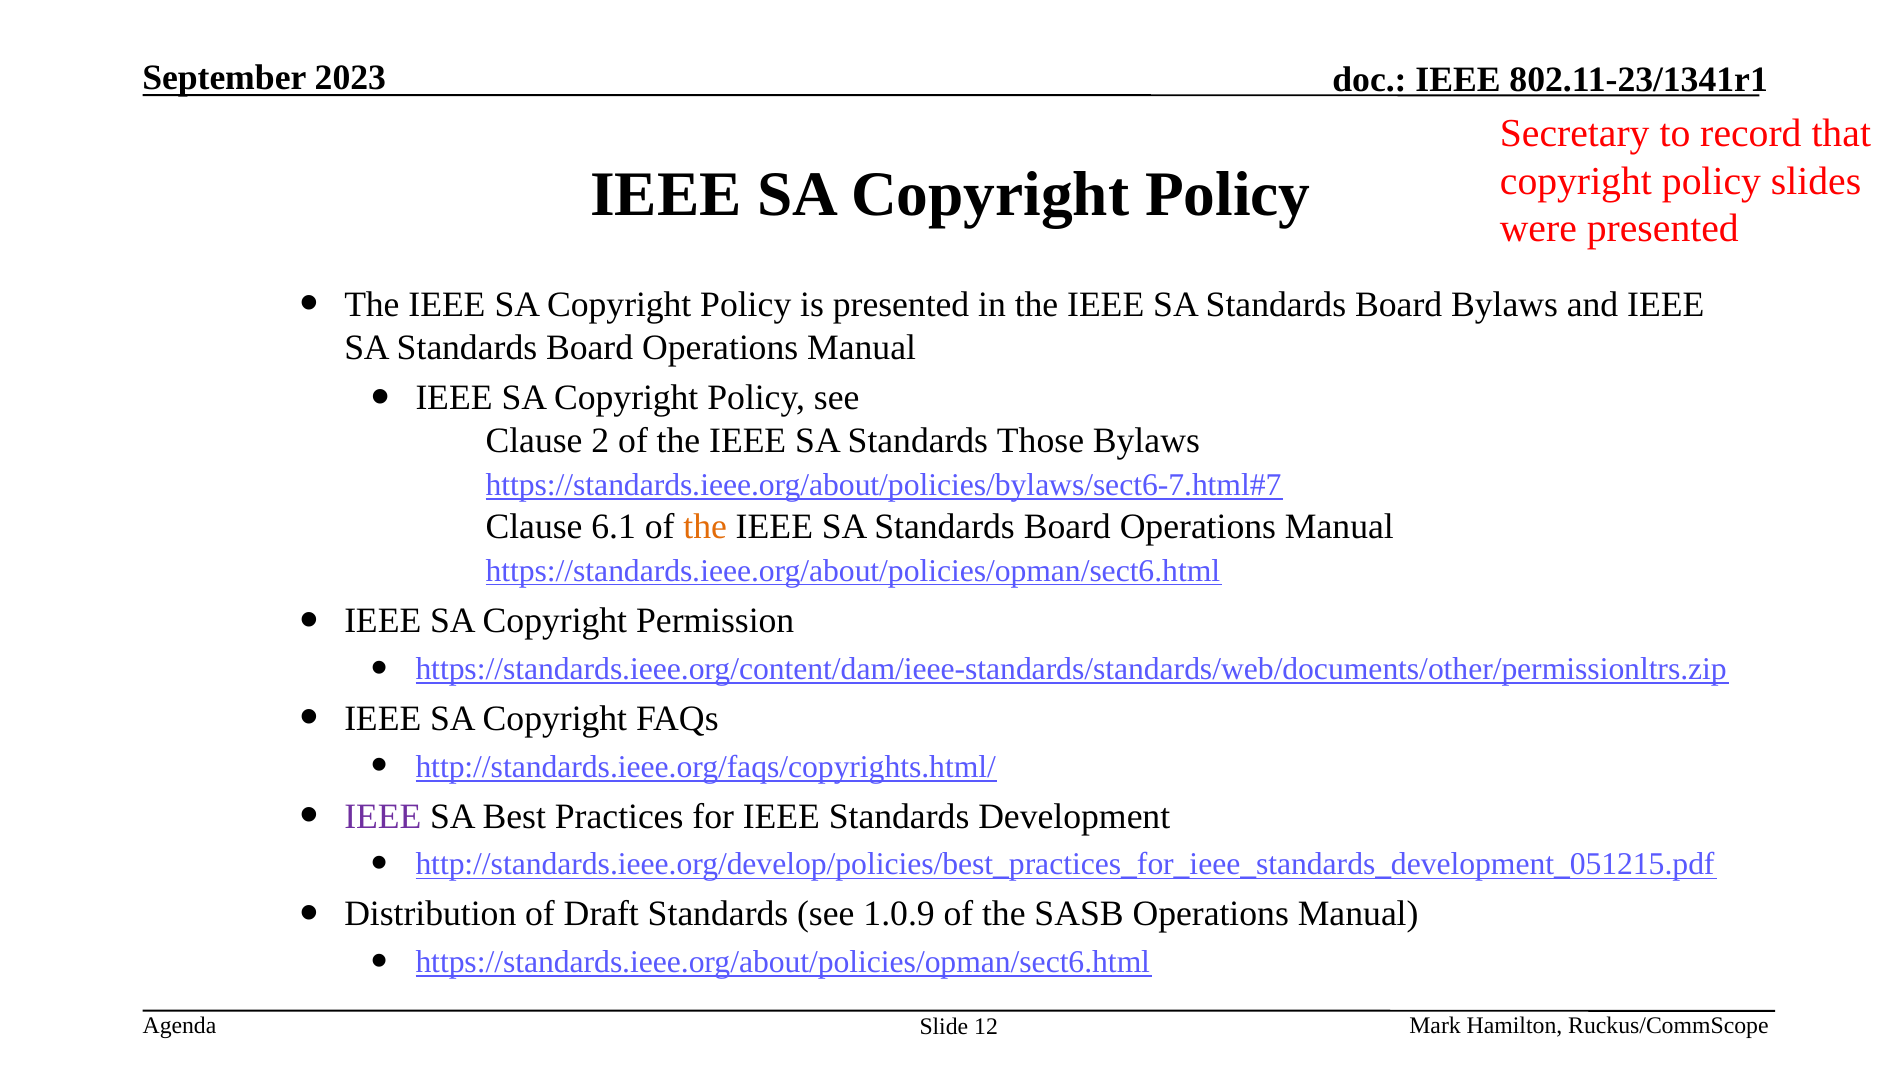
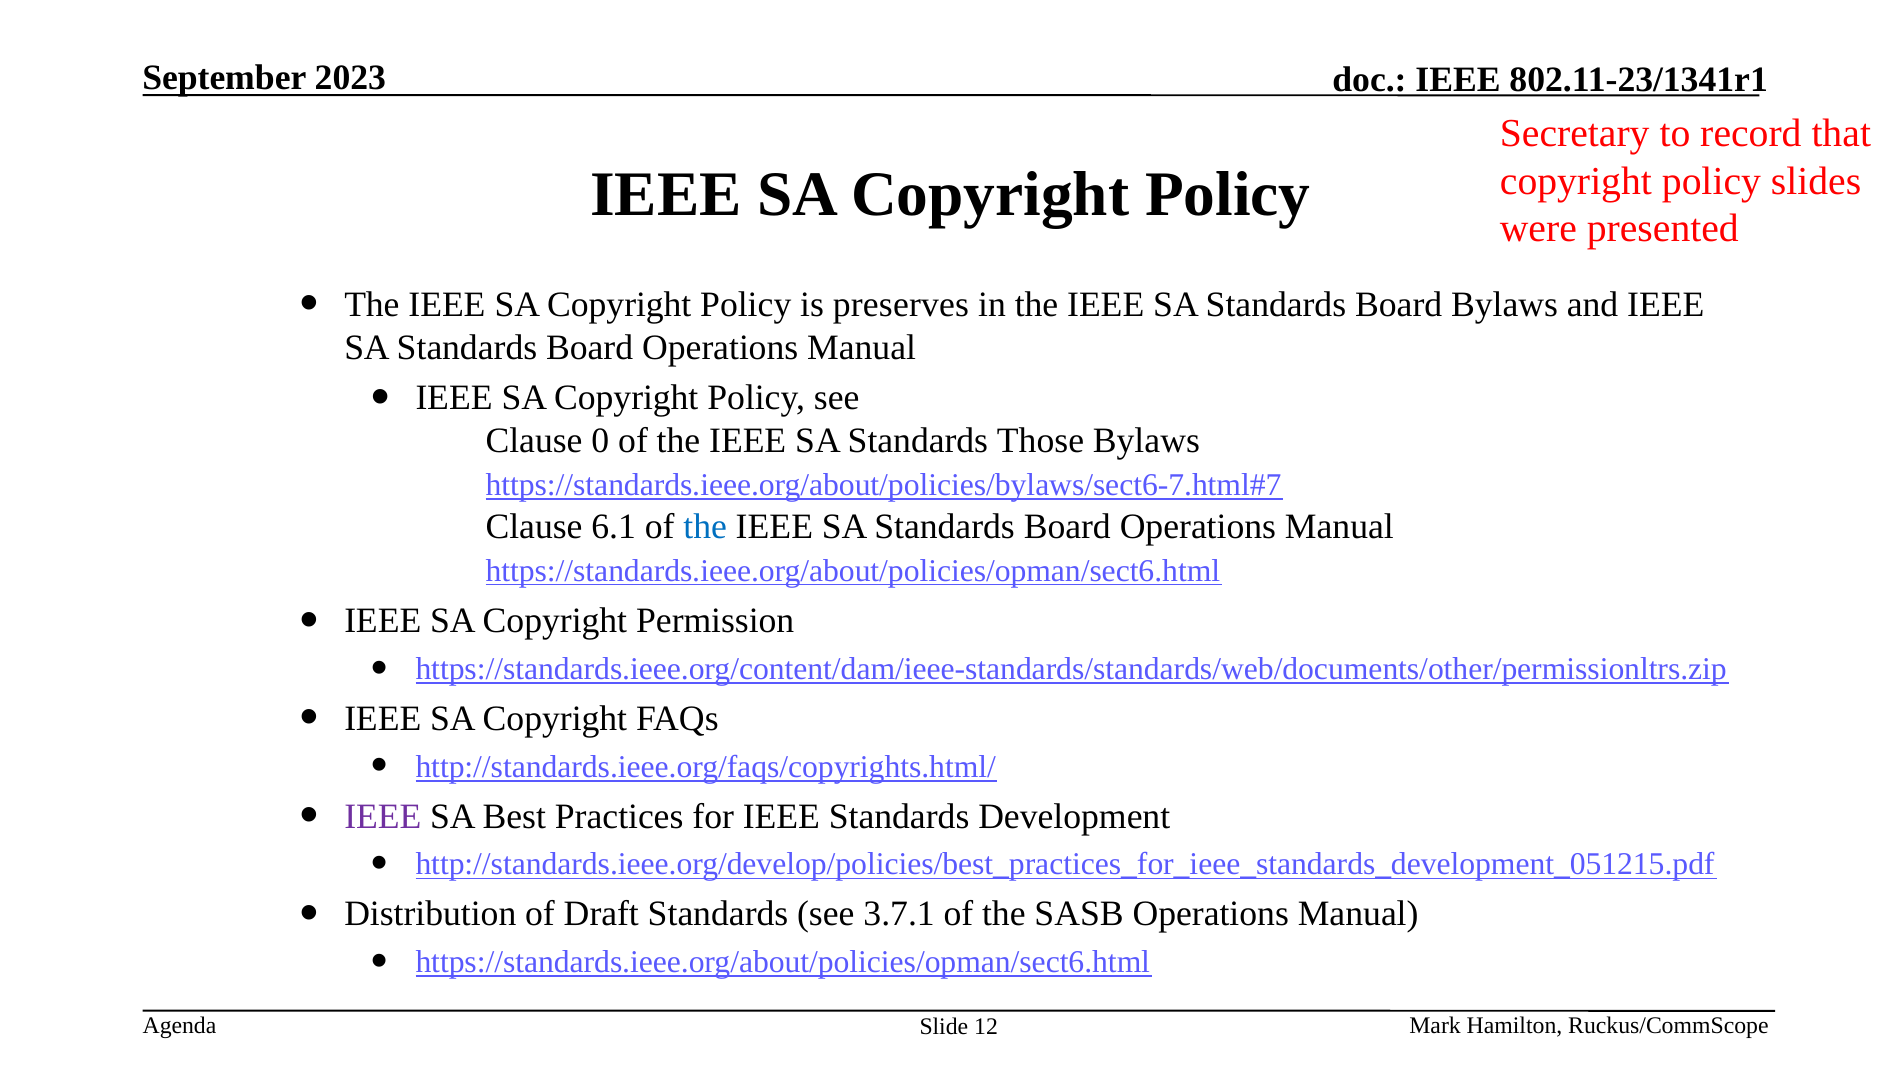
is presented: presented -> preserves (901, 304)
2: 2 -> 0 (600, 441)
the colour: orange -> blue (705, 526)
1.0.9: 1.0.9 -> 3.7.1 (899, 914)
